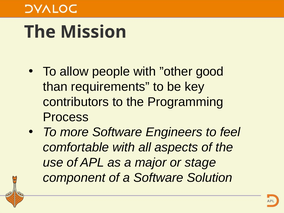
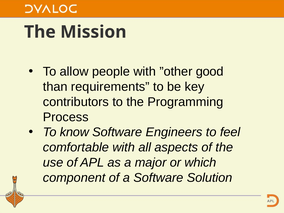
more: more -> know (74, 132)
stage: stage -> which (200, 163)
